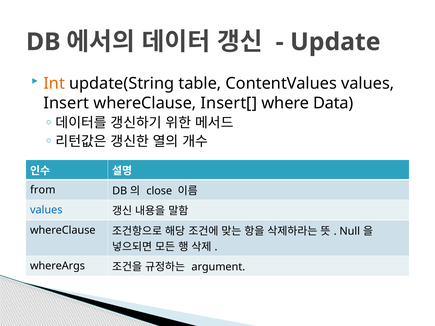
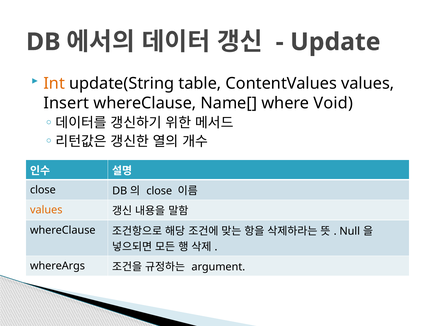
Insert[: Insert[ -> Name[ (229, 103)
Data: Data -> Void (333, 103)
from: from -> close (43, 190)
values colour: blue -> orange (46, 210)
